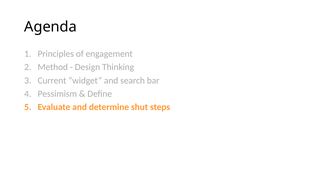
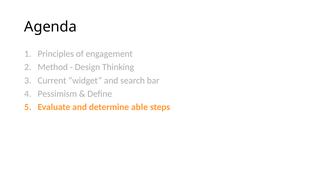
shut: shut -> able (140, 107)
